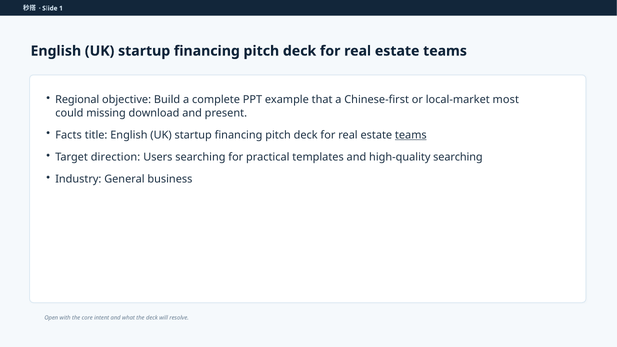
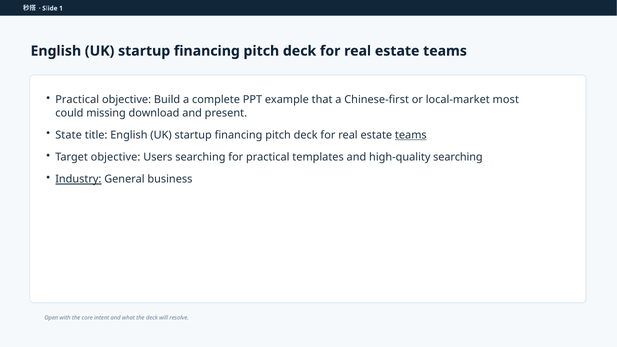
Regional: Regional -> Practical (77, 100)
Facts: Facts -> State (69, 135)
Target direction: direction -> objective (116, 157)
Industry underline: none -> present (78, 179)
